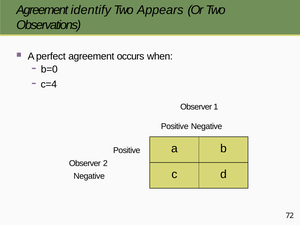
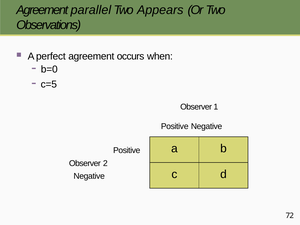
identify: identify -> parallel (91, 10)
c=4: c=4 -> c=5 (49, 84)
